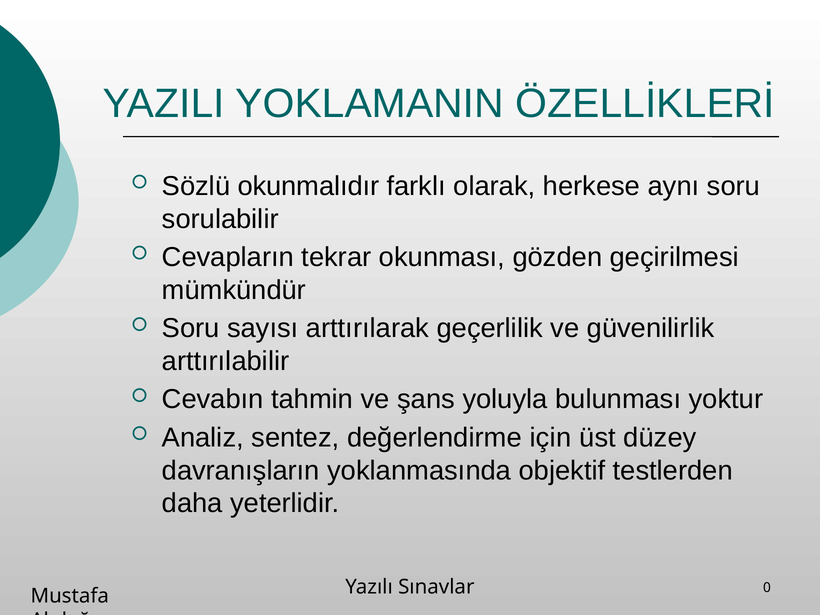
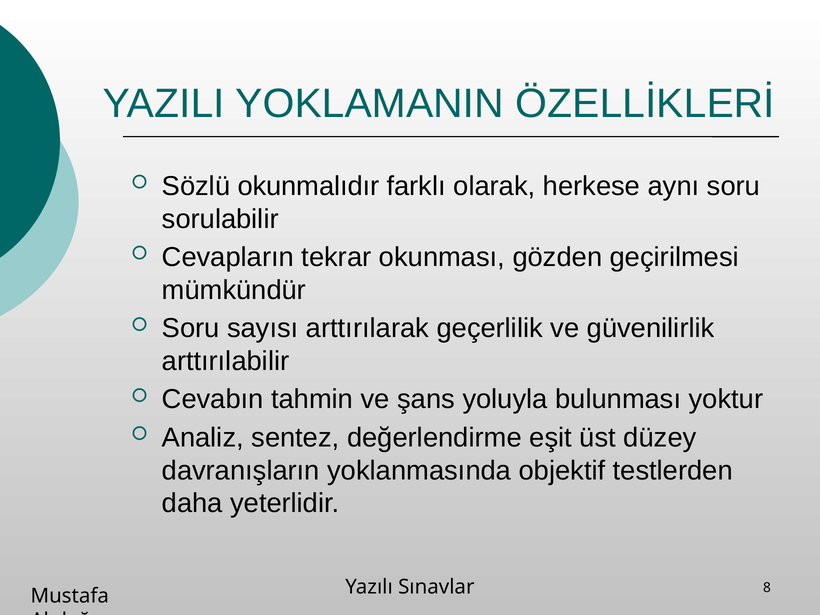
için: için -> eşit (551, 438)
0: 0 -> 8 (767, 588)
